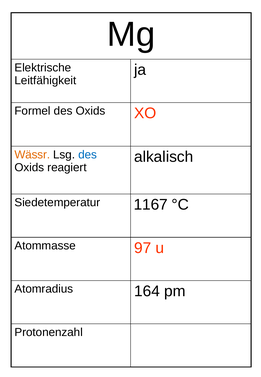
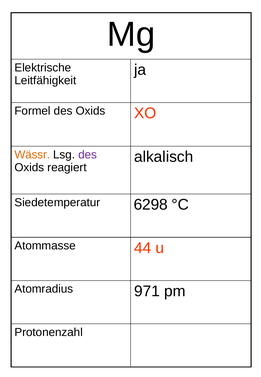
des colour: blue -> purple (88, 155)
1167: 1167 -> 6298 (151, 205)
97: 97 -> 44 (143, 248)
164: 164 -> 971 (147, 291)
